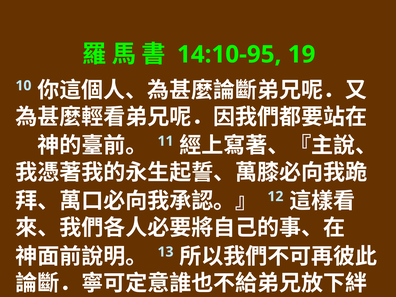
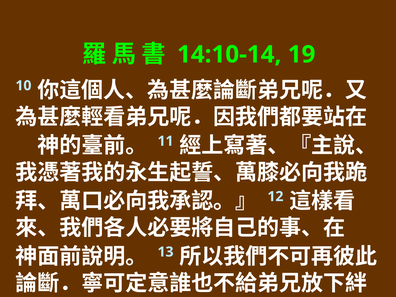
14:10-95: 14:10-95 -> 14:10-14 (229, 54)
